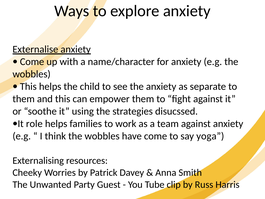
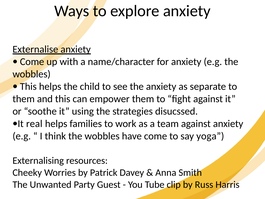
role: role -> real (34, 124)
